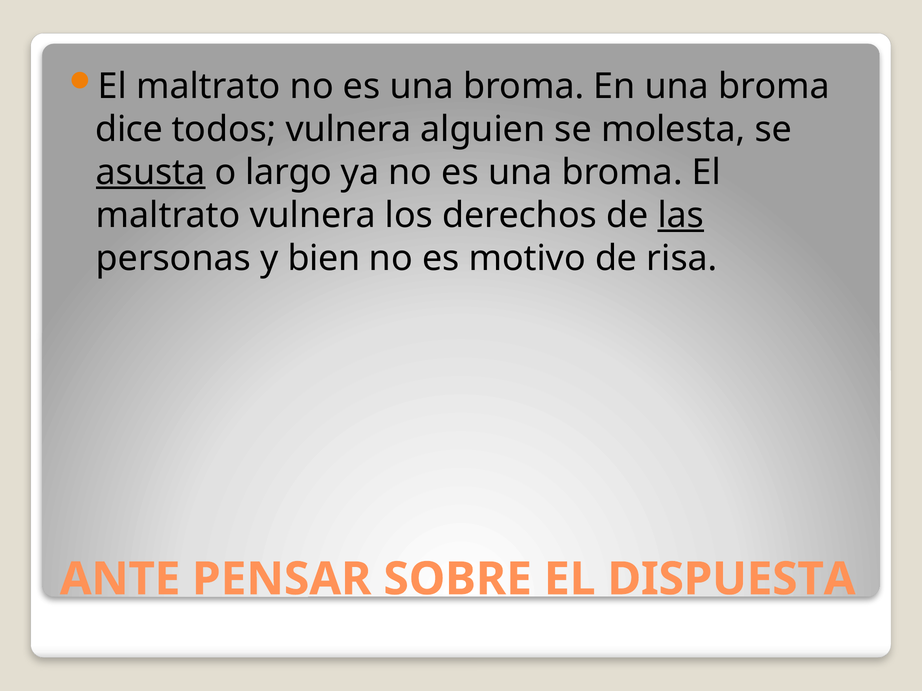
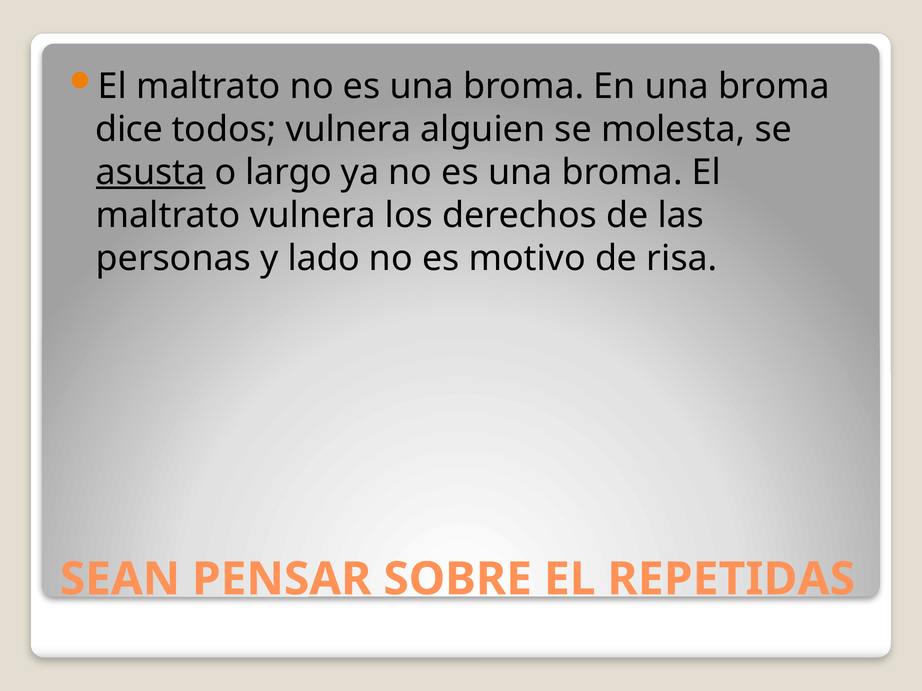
las underline: present -> none (681, 215)
bien: bien -> lado (324, 258)
ANTE: ANTE -> SEAN (120, 580)
DISPUESTA: DISPUESTA -> REPETIDAS (731, 580)
